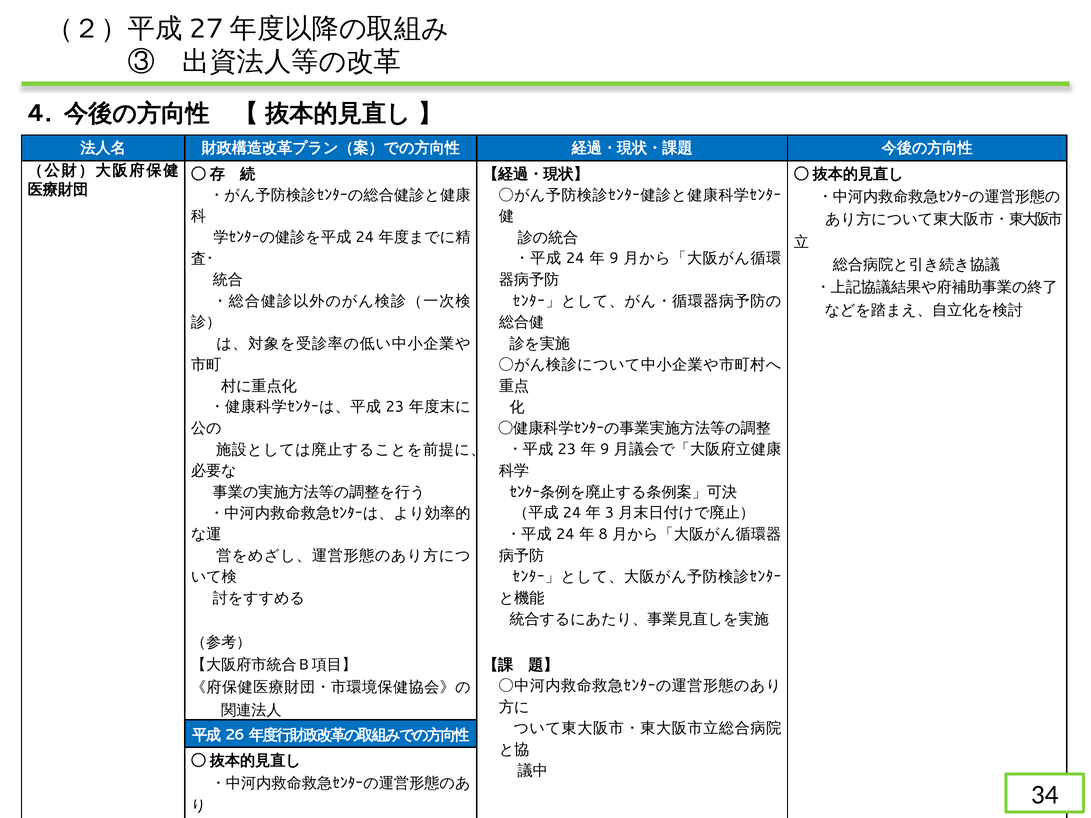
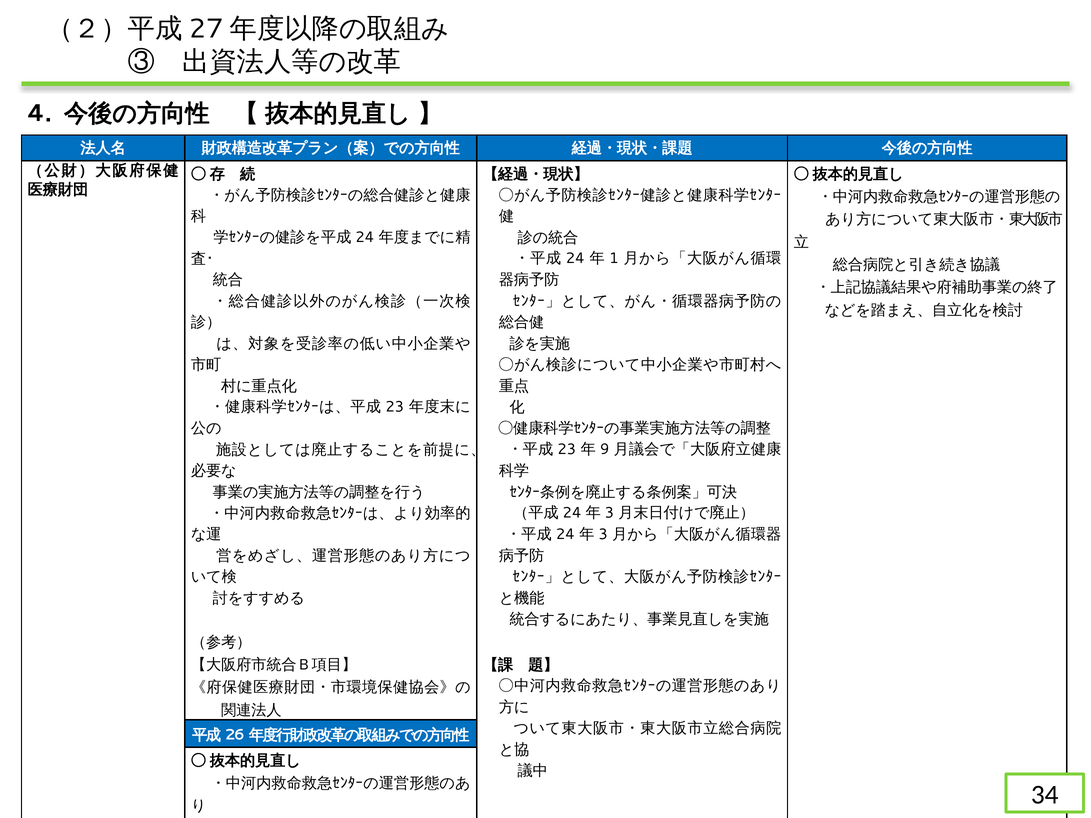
9: 9 -> 1 (614, 258)
8: 8 -> 3 (603, 534)
